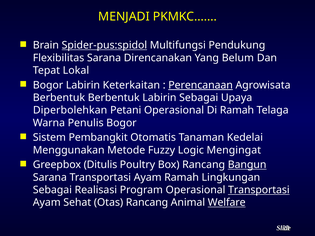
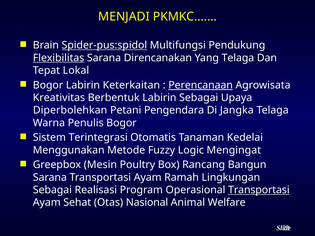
Flexibilitas underline: none -> present (59, 58)
Yang Belum: Belum -> Telaga (238, 58)
Berbentuk: Berbentuk -> Kreativitas (59, 98)
Petani Operasional: Operasional -> Pengendara (174, 110)
Di Ramah: Ramah -> Jangka (237, 110)
Pembangkit: Pembangkit -> Terintegrasi (98, 138)
Ditulis: Ditulis -> Mesin (100, 165)
Bangun underline: present -> none (247, 165)
Otas Rancang: Rancang -> Nasional (147, 203)
Welfare underline: present -> none (227, 203)
